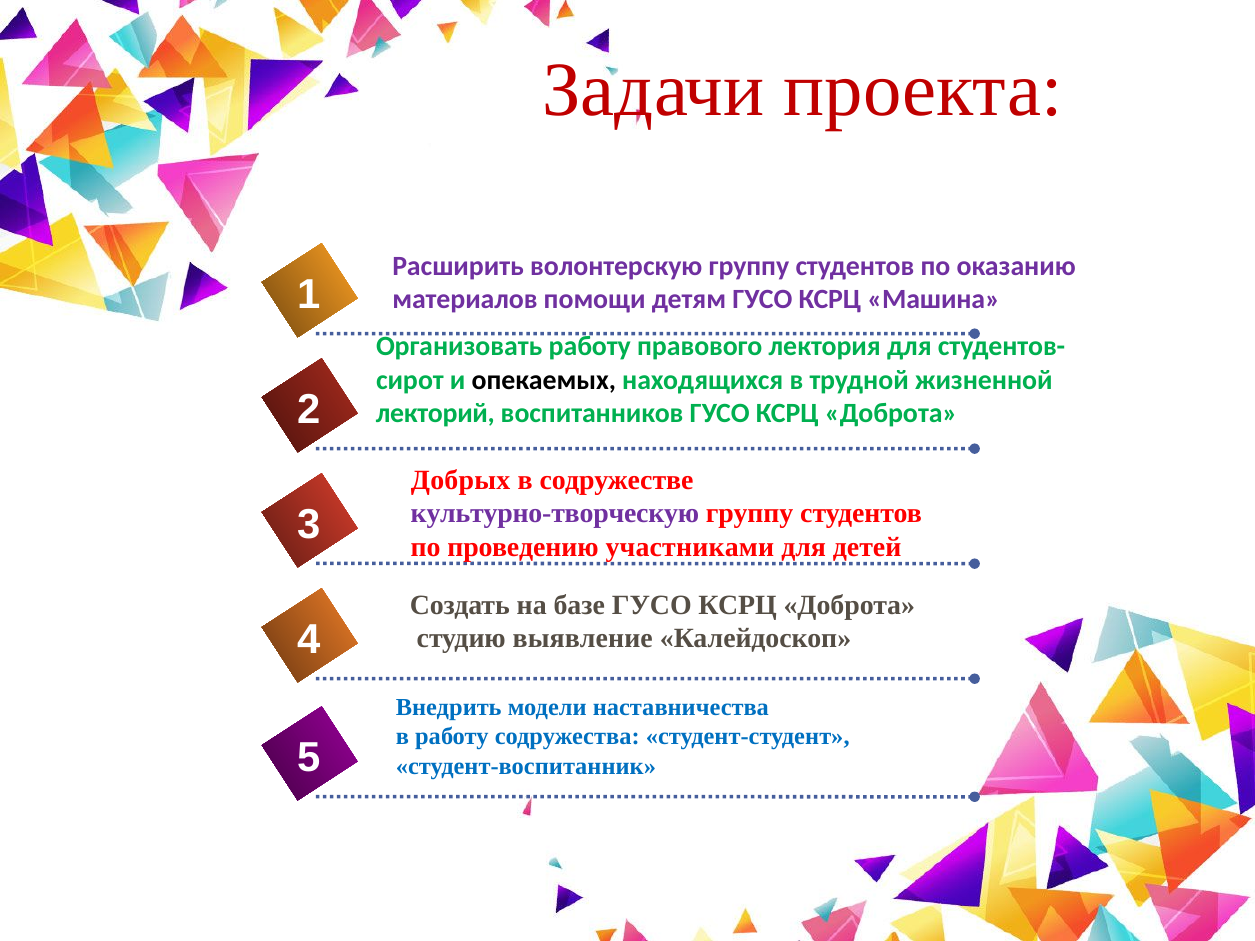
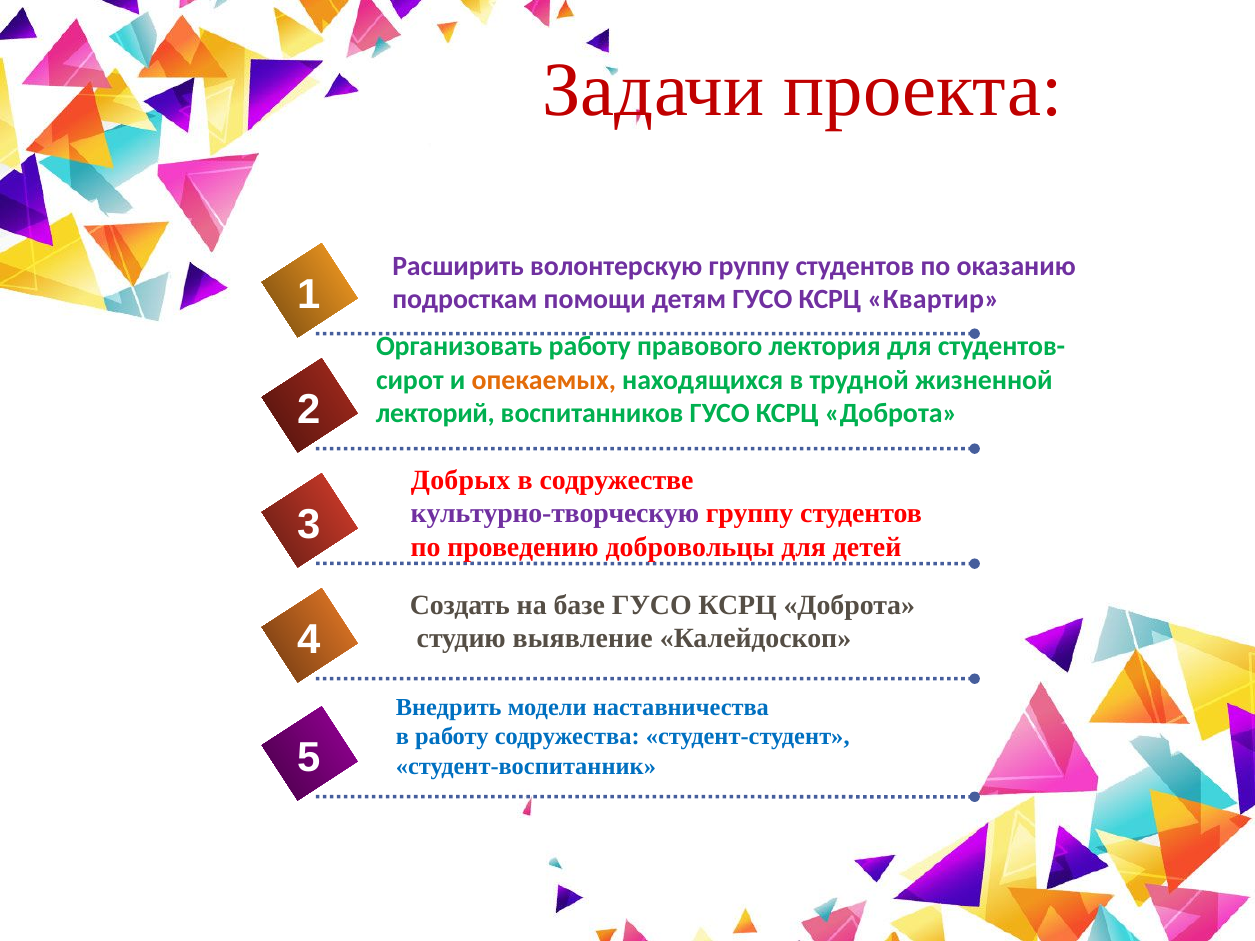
материалов: материалов -> подросткам (465, 300)
Машина: Машина -> Квартир (933, 300)
опекаемых colour: black -> orange (544, 380)
участниками: участниками -> добровольцы (690, 547)
